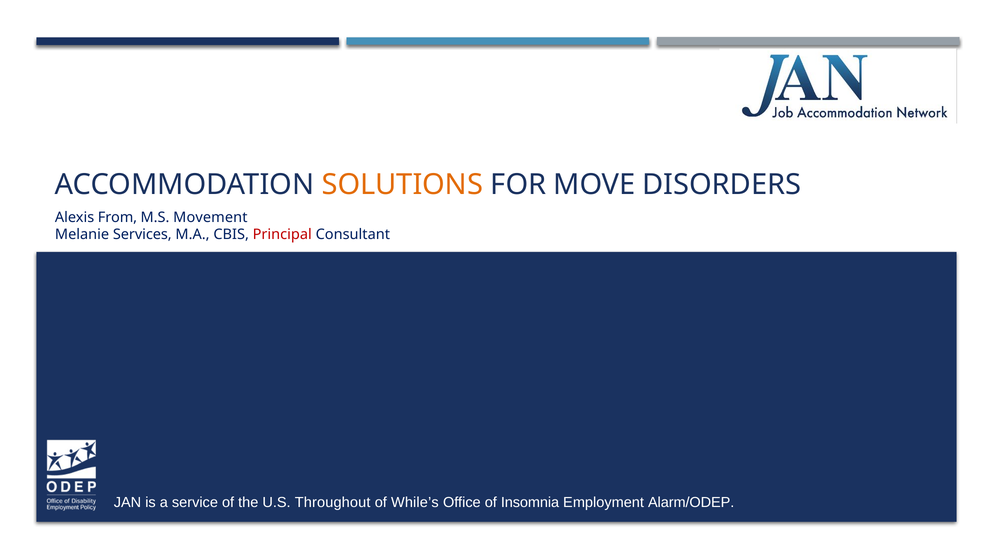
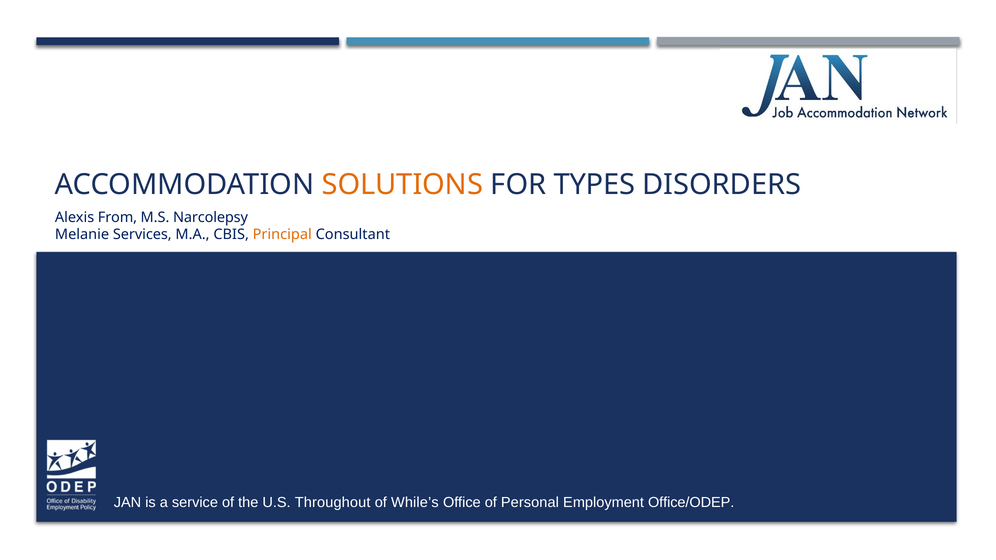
MOVE: MOVE -> TYPES (594, 185)
Movement: Movement -> Narcolepsy (211, 217)
Principal colour: red -> orange (282, 235)
Insomnia: Insomnia -> Personal (530, 502)
Alarm/ODEP: Alarm/ODEP -> Office/ODEP (691, 502)
